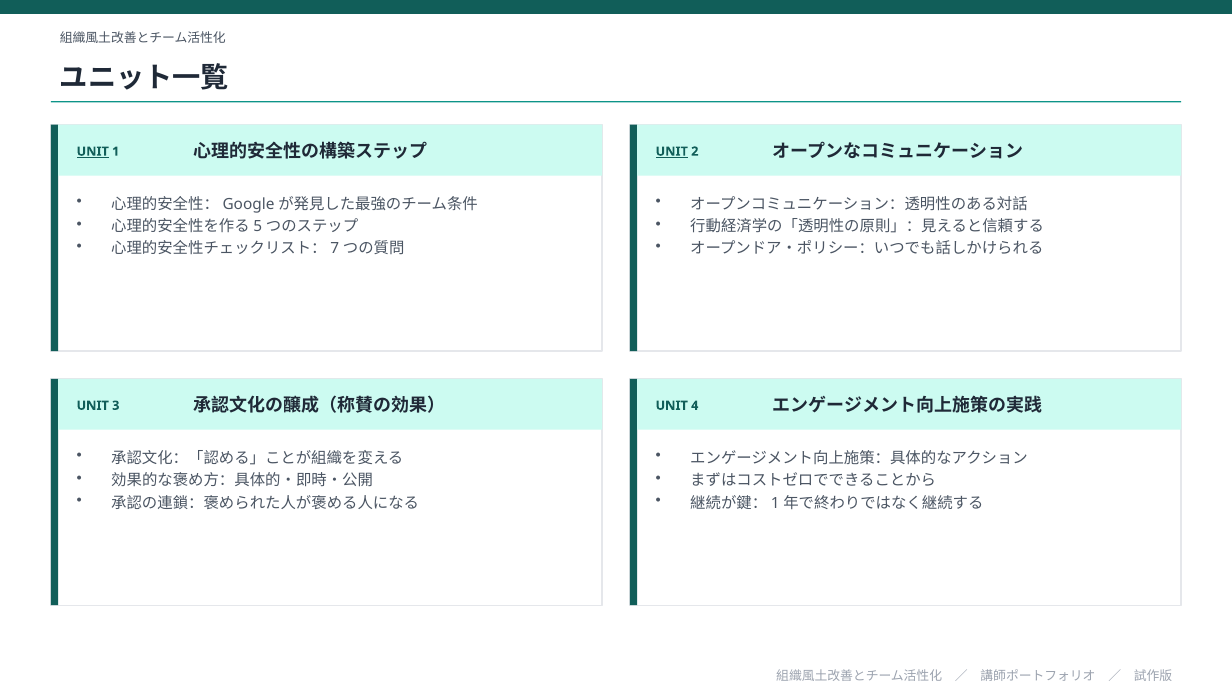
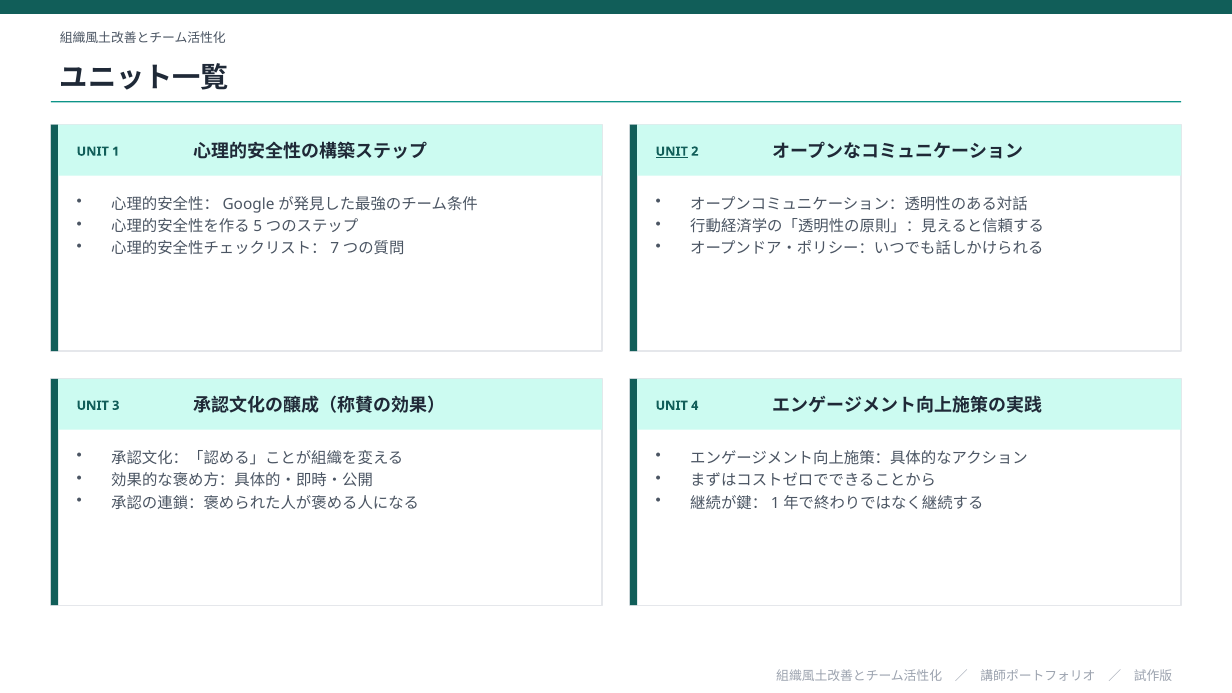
UNIT underline: present -> none (93, 151)
